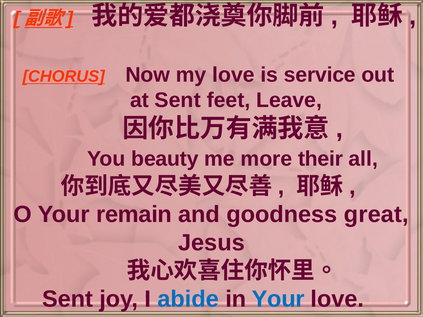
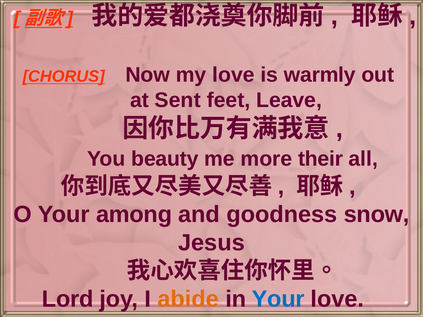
service: service -> warmly (320, 75)
remain: remain -> among (134, 215)
great: great -> snow (377, 215)
Sent: Sent -> Lord (68, 299)
abide colour: blue -> orange (188, 299)
